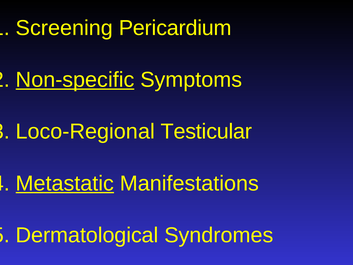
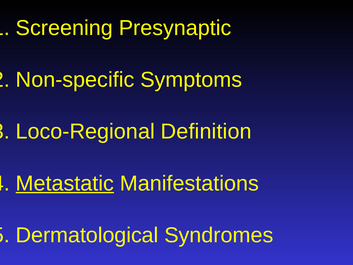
Pericardium: Pericardium -> Presynaptic (175, 28)
Non-specific underline: present -> none (75, 80)
Testicular: Testicular -> Definition (206, 131)
